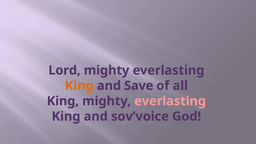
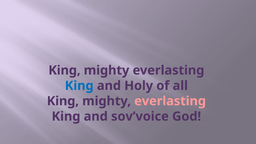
Lord: Lord -> King (64, 70)
King colour: orange -> blue (79, 86)
Save: Save -> Holy (139, 86)
